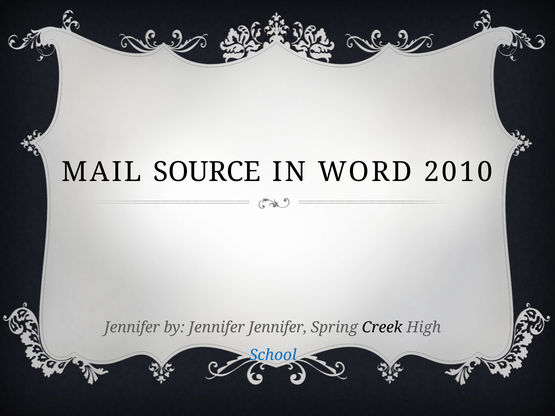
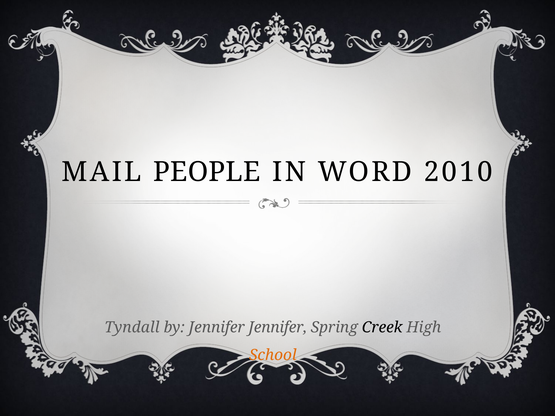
SOURCE: SOURCE -> PEOPLE (207, 172)
Jennifer: Jennifer -> Tyndall (132, 328)
School colour: blue -> orange (273, 355)
